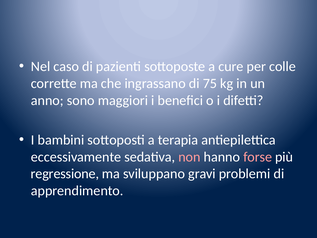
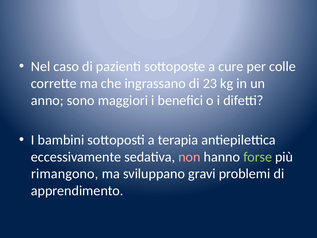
75: 75 -> 23 (210, 83)
forse colour: pink -> light green (258, 157)
regressione: regressione -> rimangono (65, 174)
